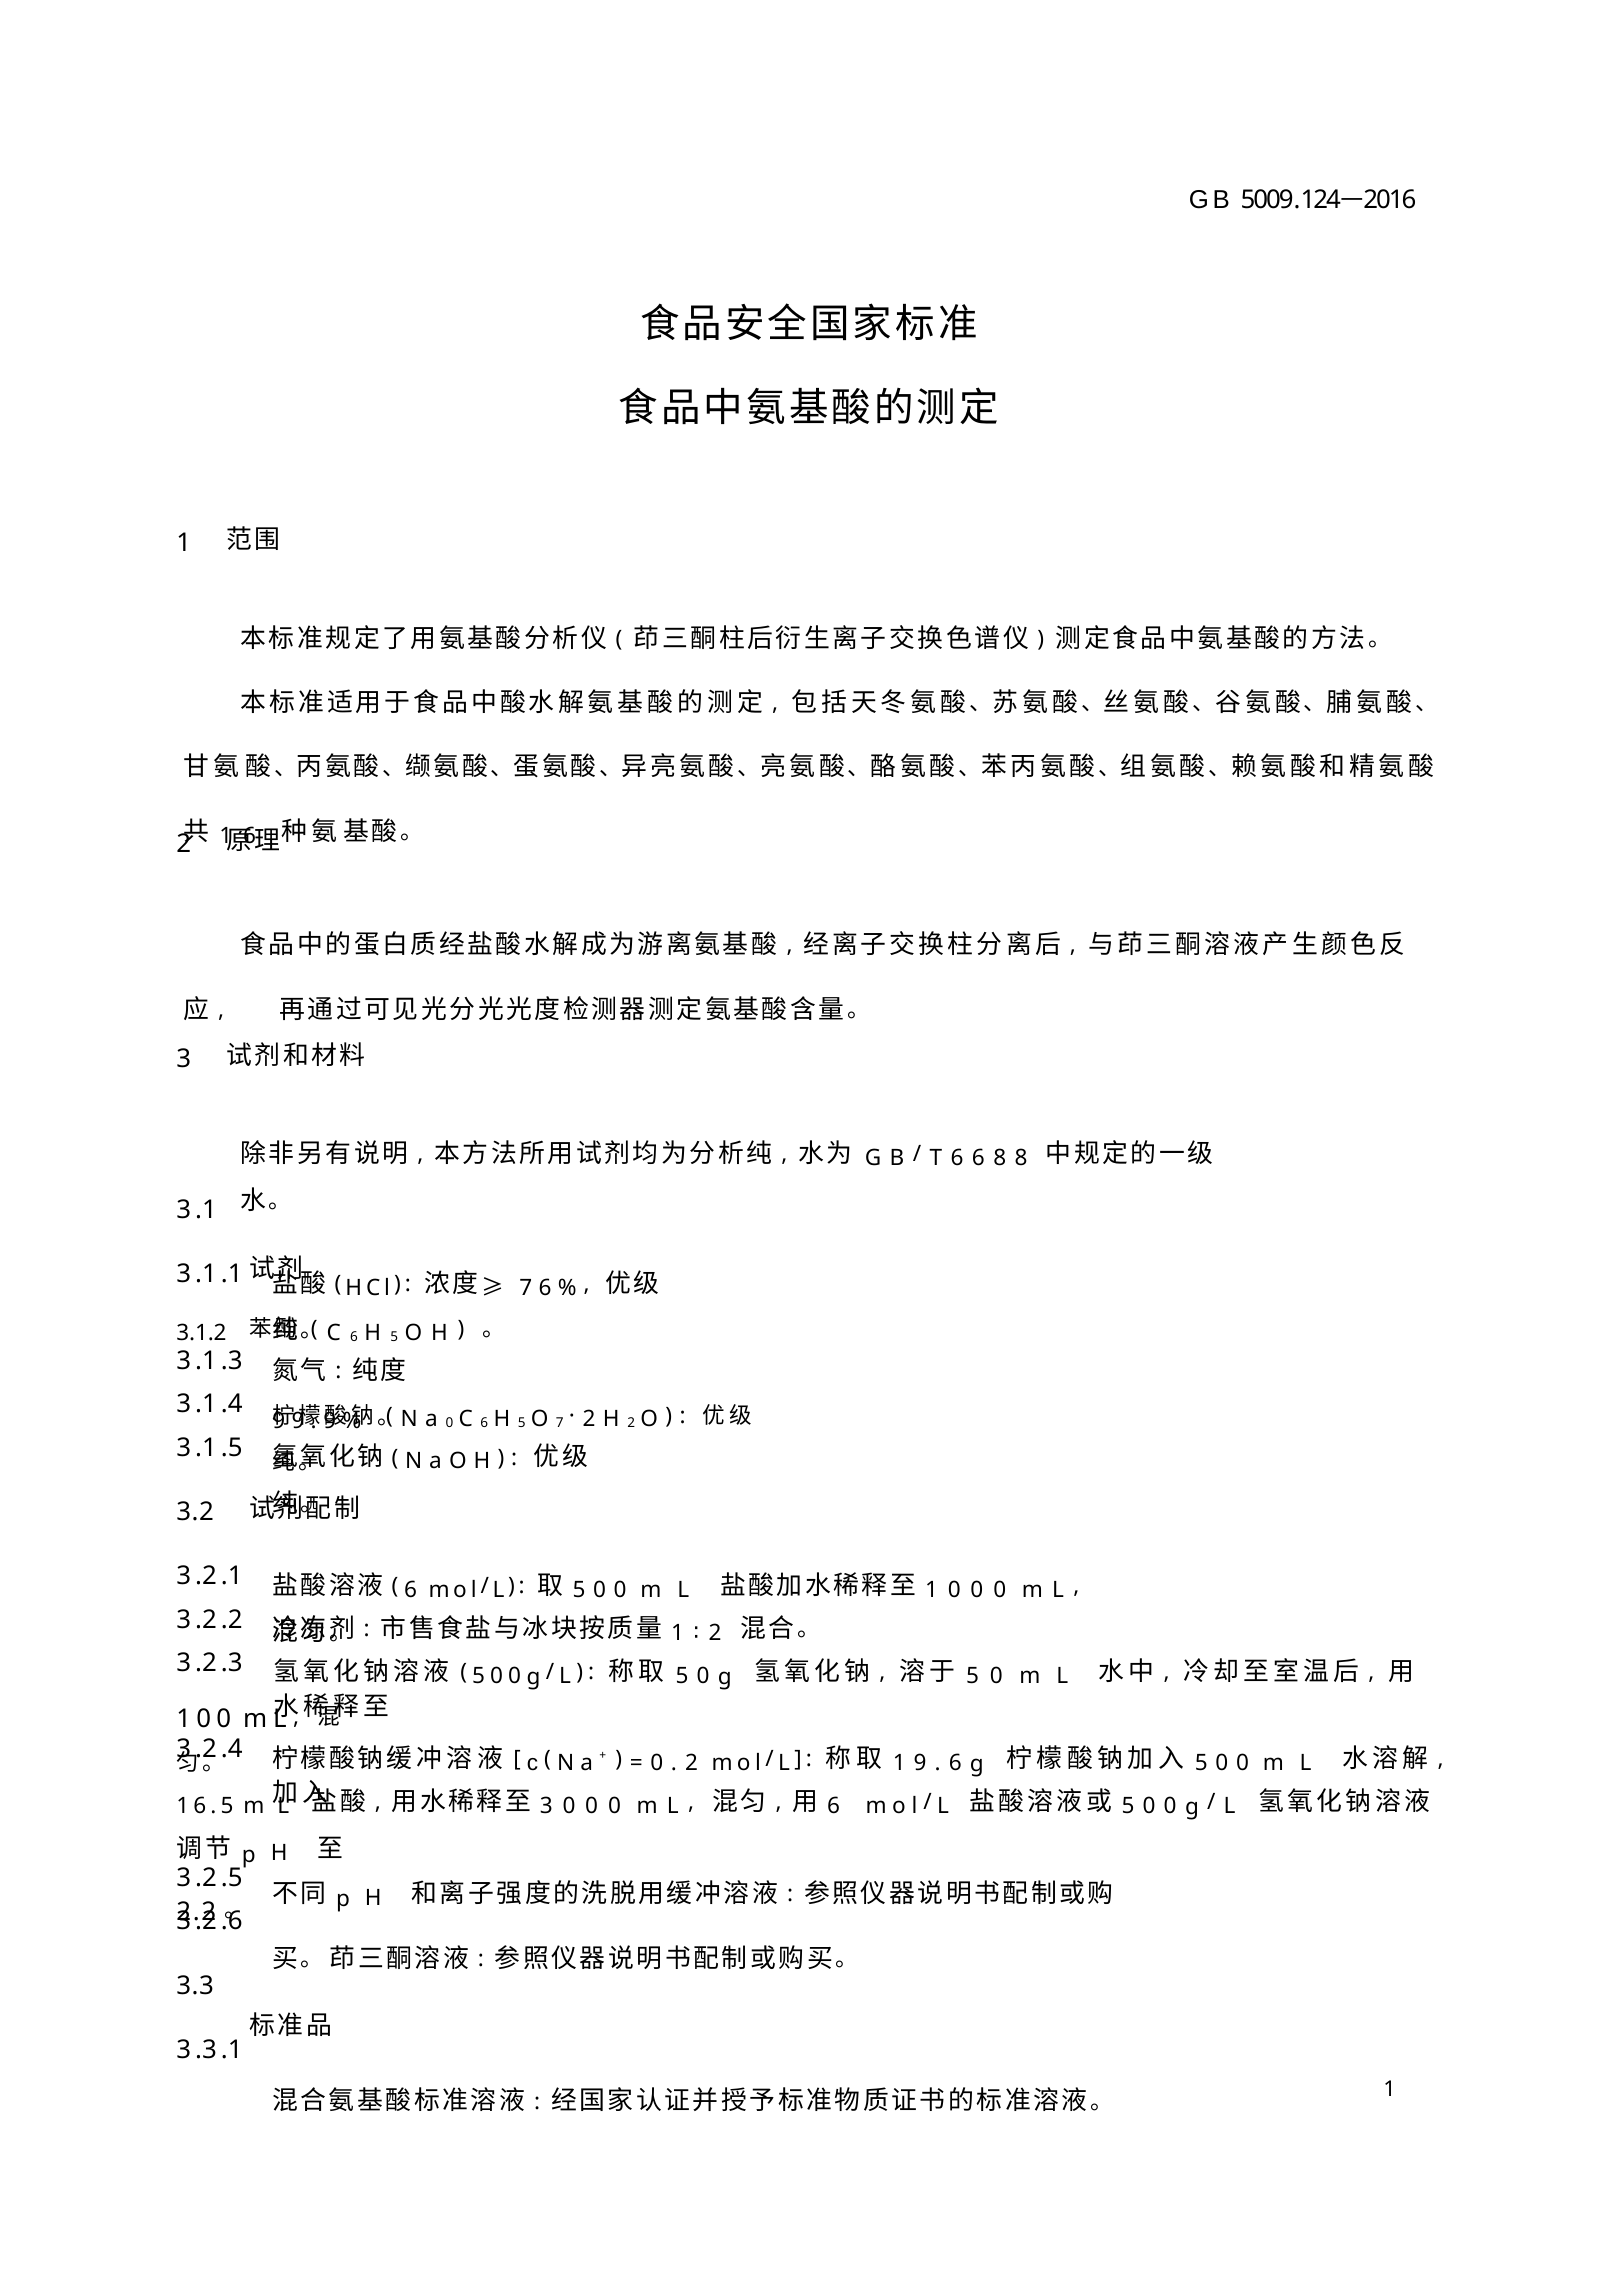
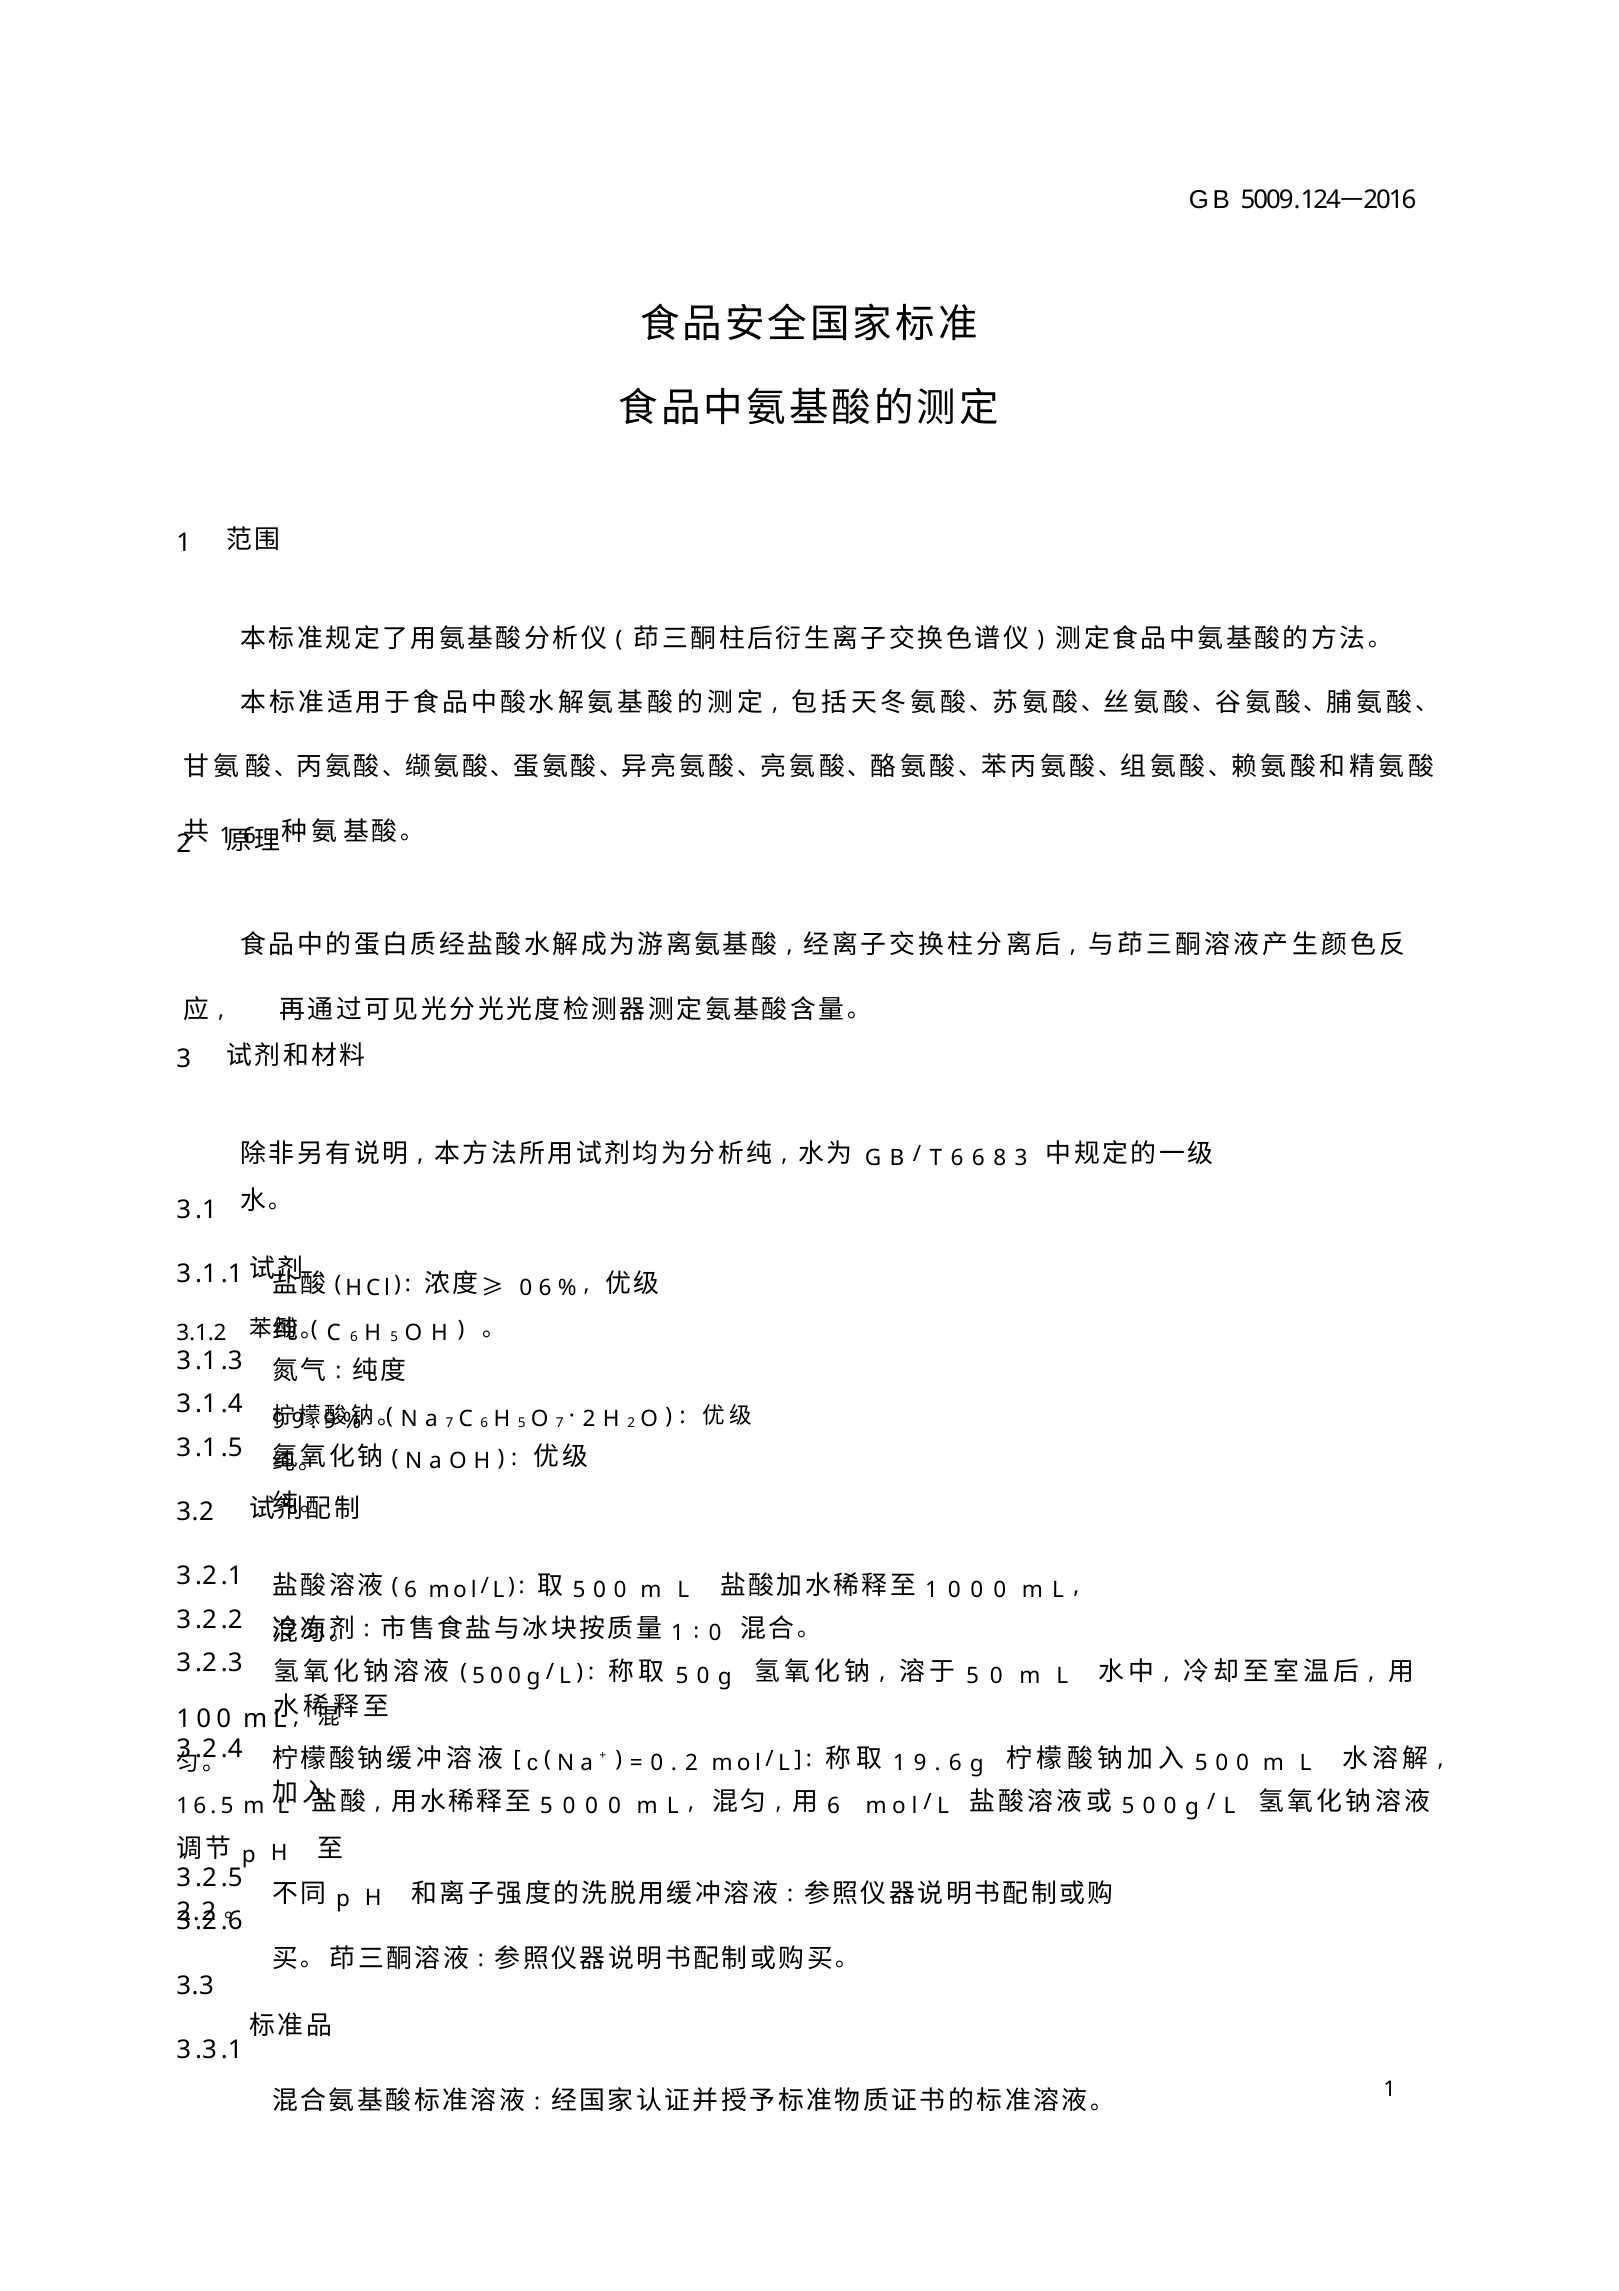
8: 8 -> 3 (1021, 1159)
7: 7 -> 0 (526, 1288)
0: 0 -> 7 (450, 1423)
2: 2 -> 0 (715, 1633)
3: 3 -> 5 (546, 1806)
